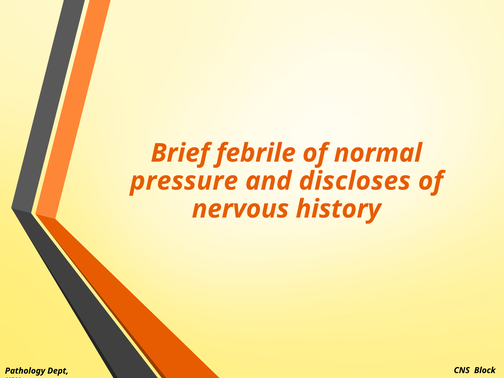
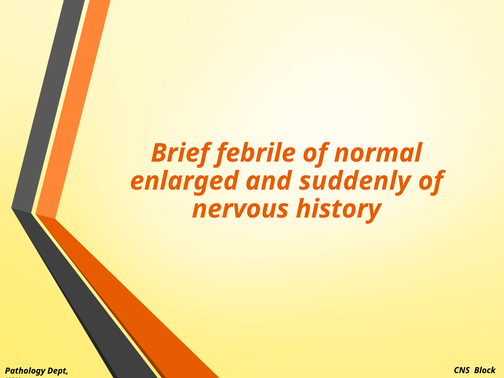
pressure: pressure -> enlarged (184, 181)
discloses: discloses -> suddenly (355, 181)
